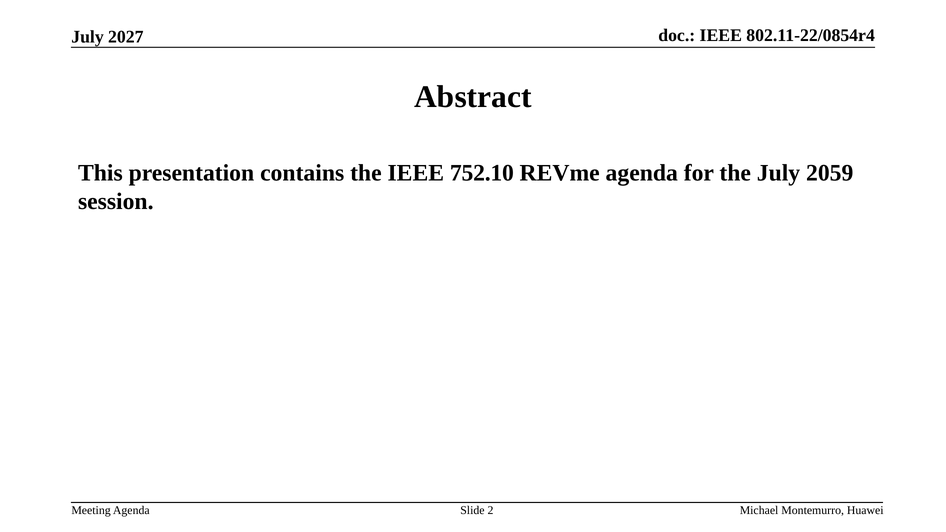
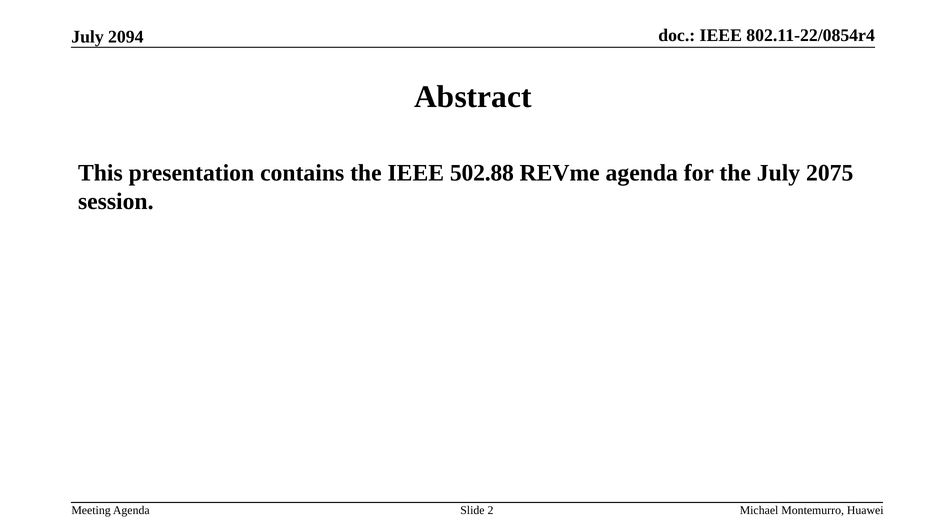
2027: 2027 -> 2094 (126, 37)
752.10: 752.10 -> 502.88 (482, 173)
2059: 2059 -> 2075 (830, 173)
